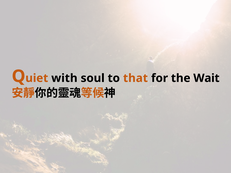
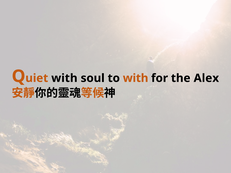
to that: that -> with (136, 78)
Wait: Wait -> Alex (206, 78)
